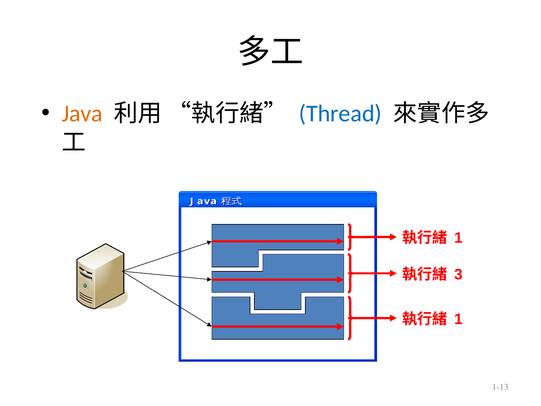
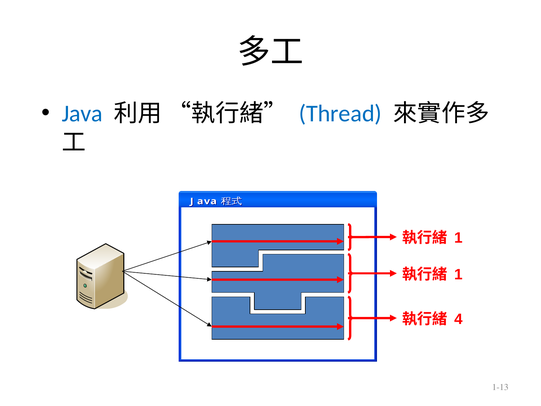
Java colour: orange -> blue (82, 113)
3: 3 -> 1 (458, 274)
1: 1 -> 4 (458, 319)
